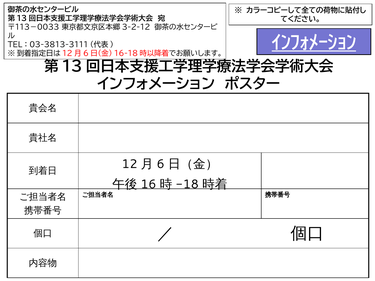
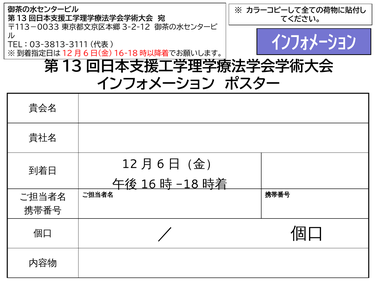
ｲﾝﾌｫﾒｰｼｮﾝ underline: present -> none (314, 43)
